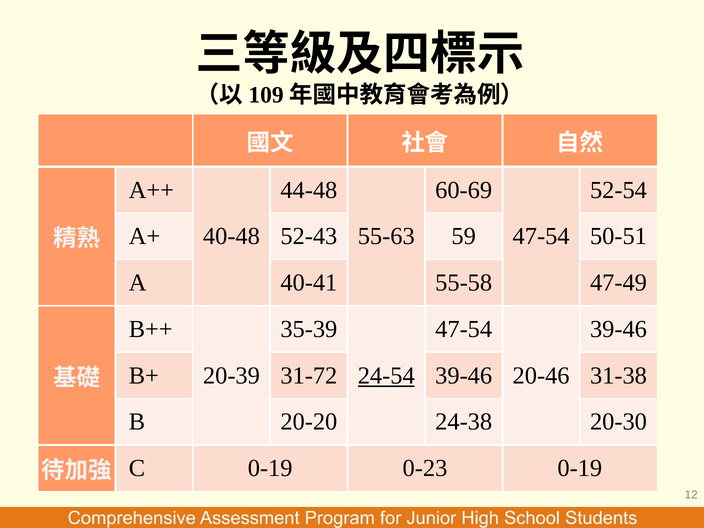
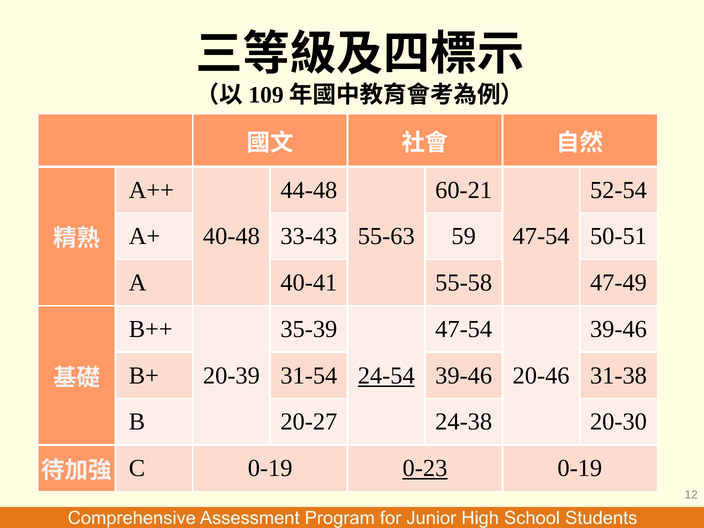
60-69: 60-69 -> 60-21 (464, 190)
52-43: 52-43 -> 33-43 (309, 236)
31-72: 31-72 -> 31-54 (309, 376)
20-20: 20-20 -> 20-27 (309, 422)
0-23 underline: none -> present (425, 468)
